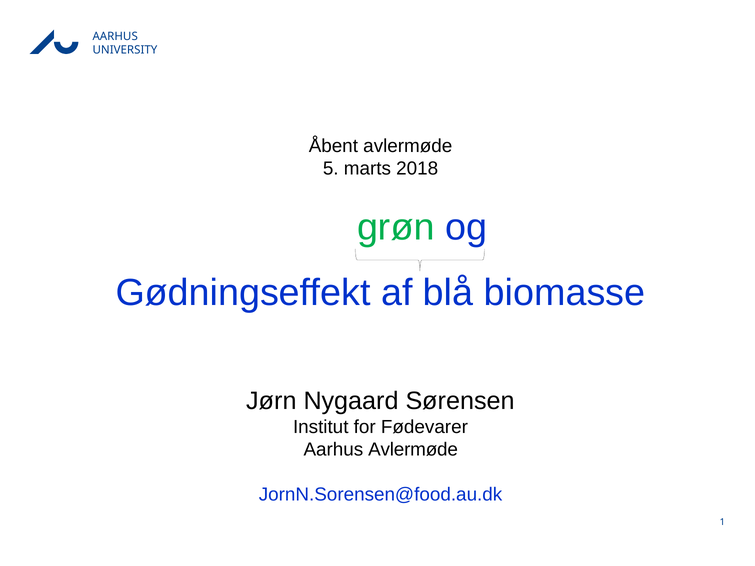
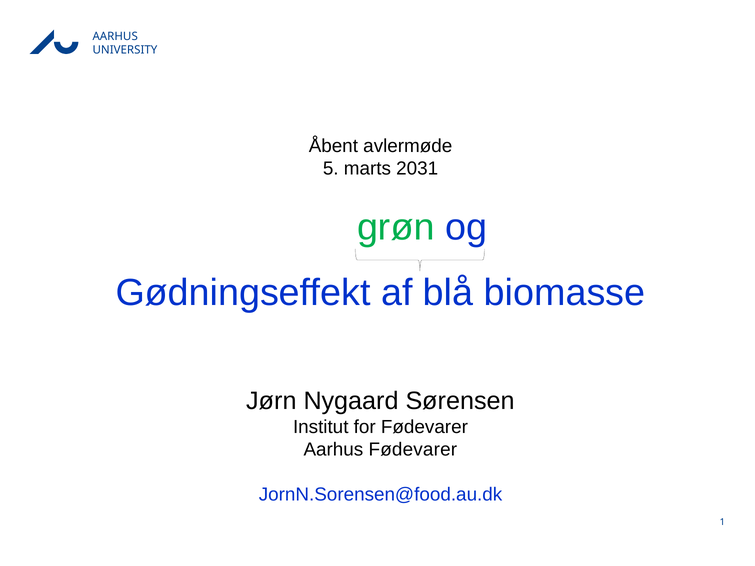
2018: 2018 -> 2031 (417, 169)
Aarhus Avlermøde: Avlermøde -> Fødevarer (413, 450)
